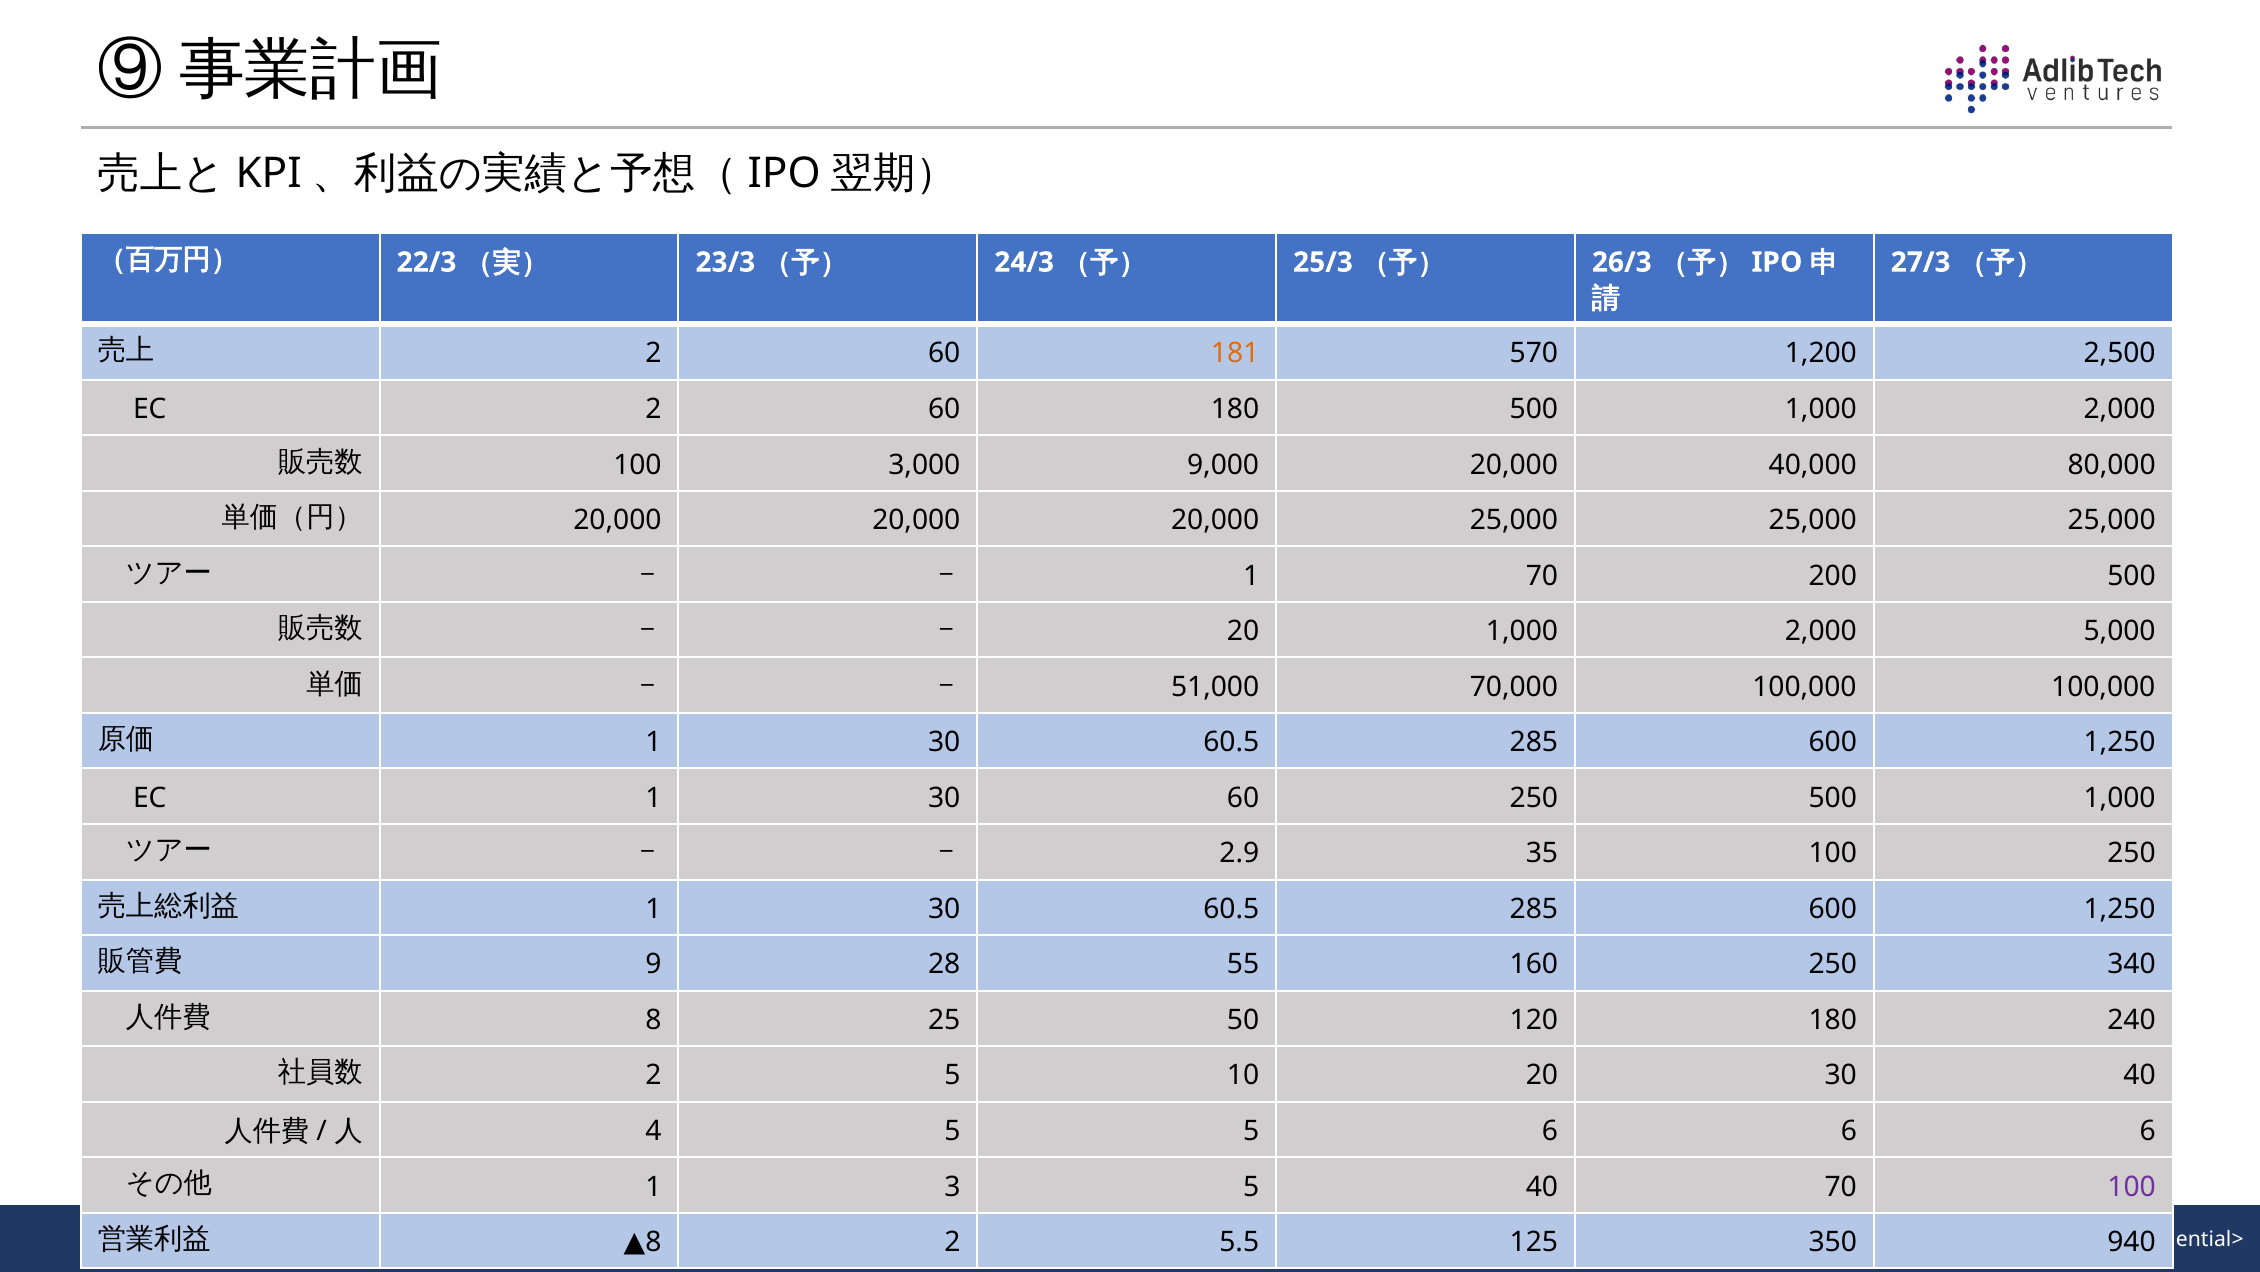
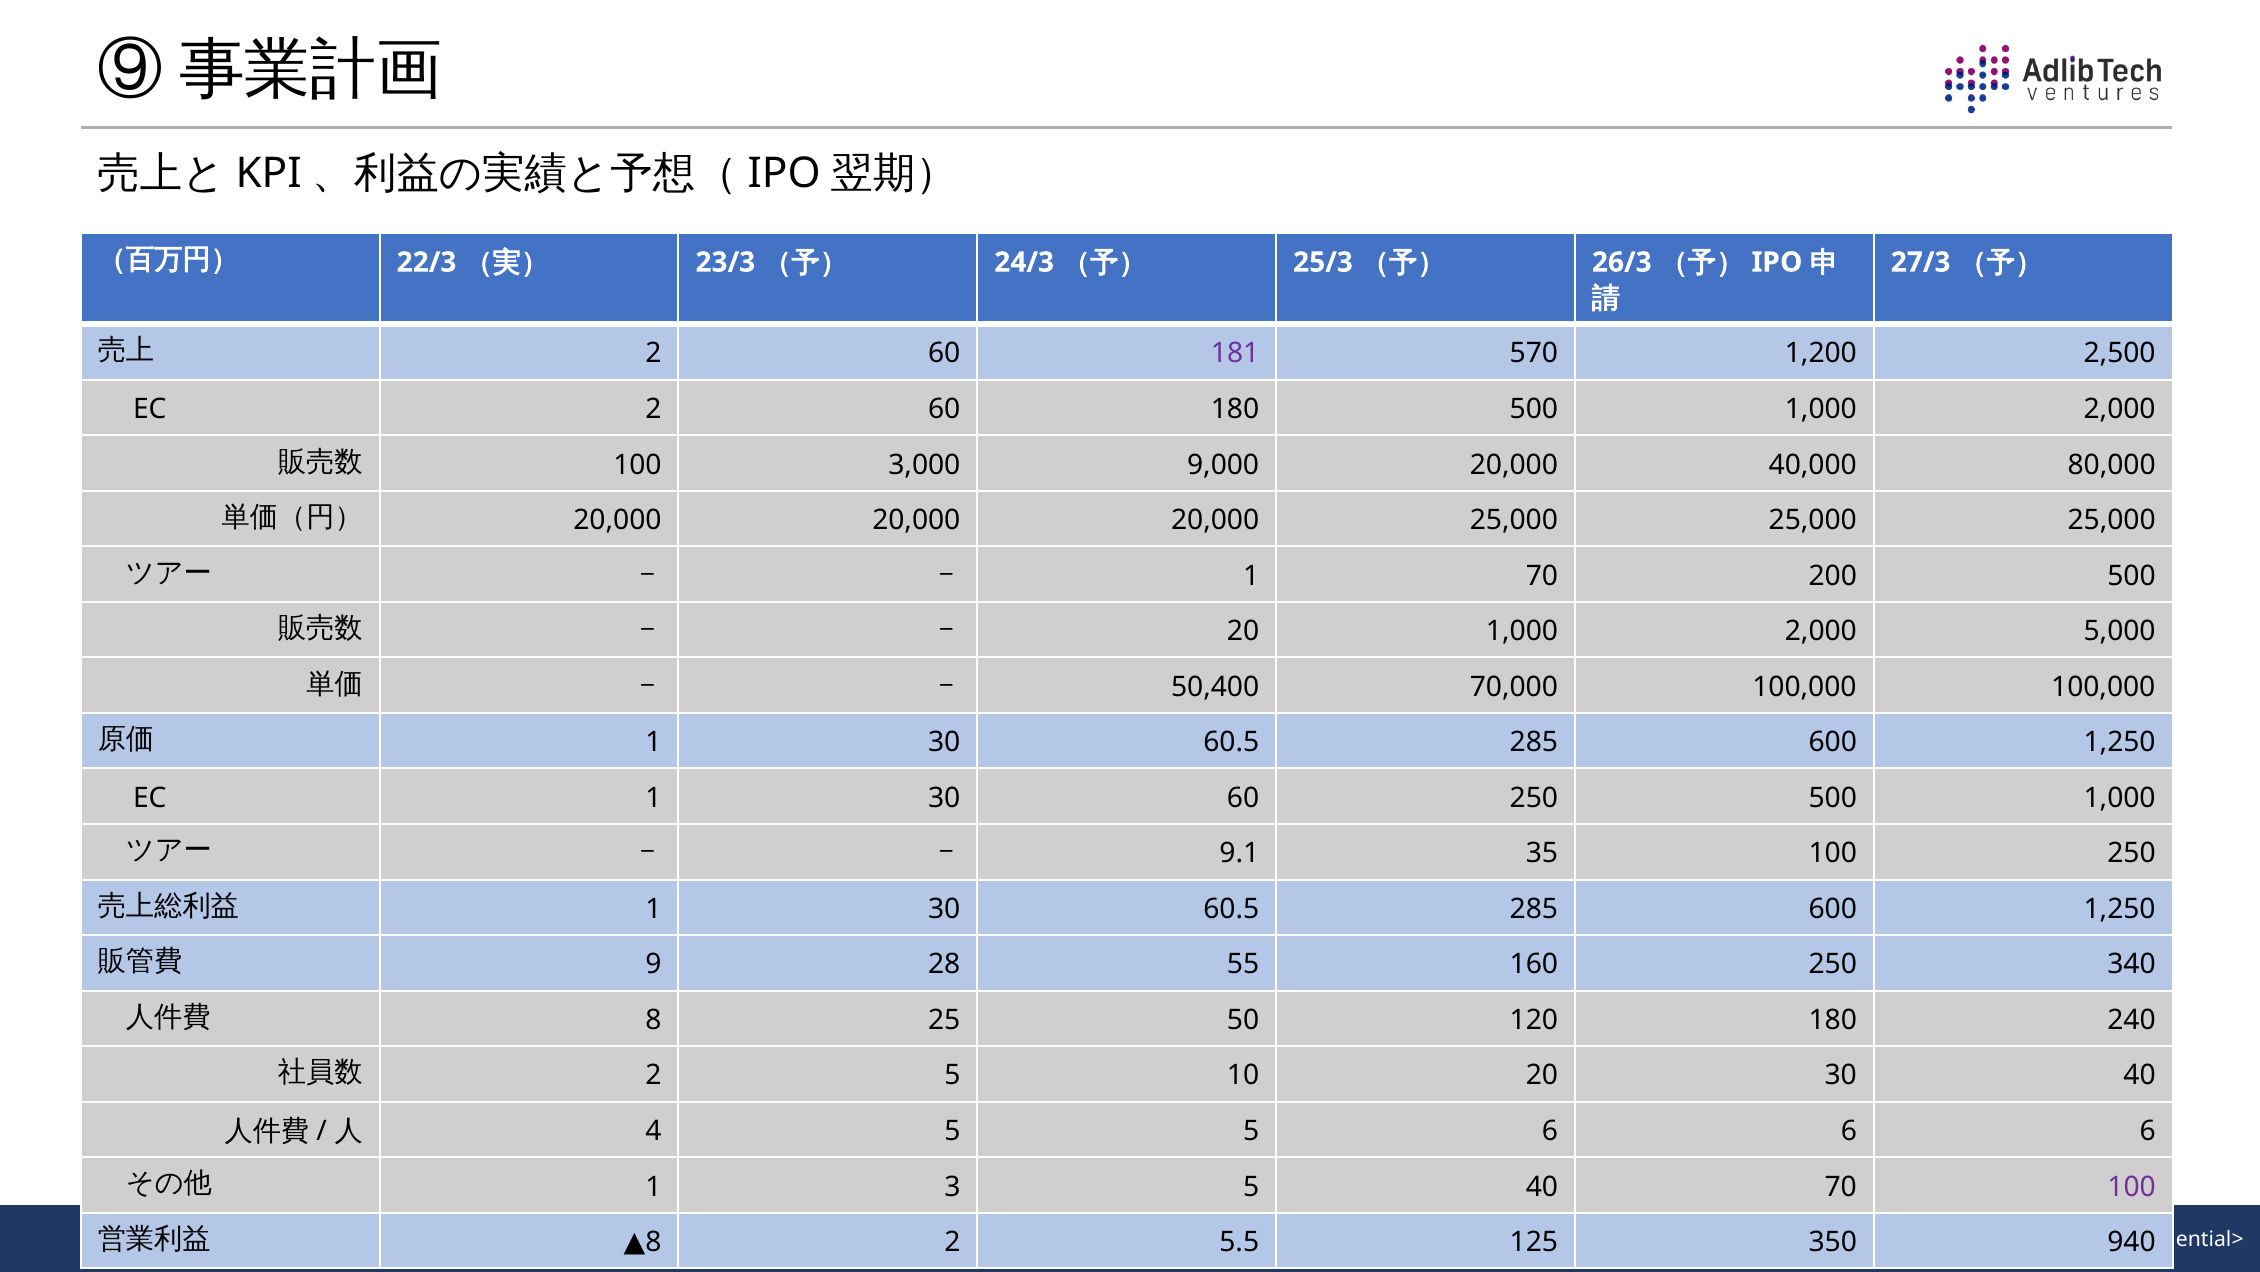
181 colour: orange -> purple (1235, 353)
51,000: 51,000 -> 50,400 (1215, 686)
2.9: 2.9 -> 9.1 (1239, 853)
